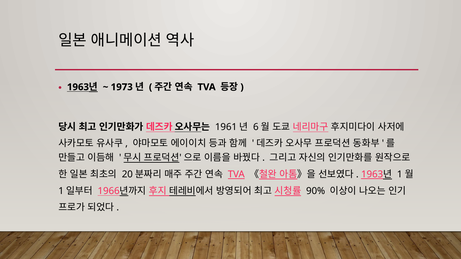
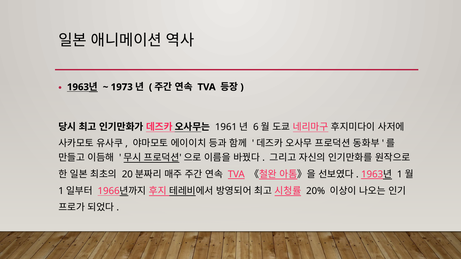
90%: 90% -> 20% (316, 191)
